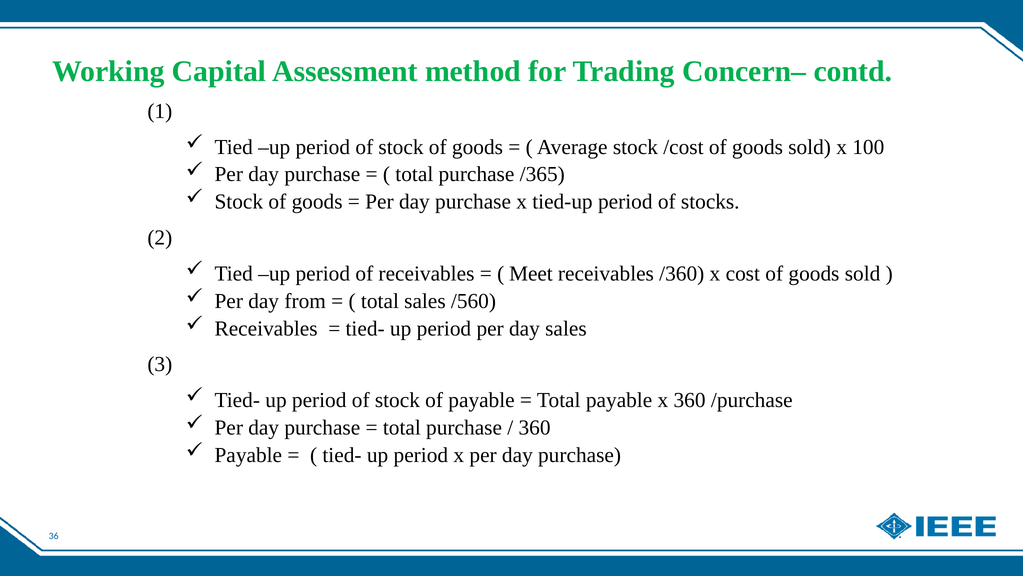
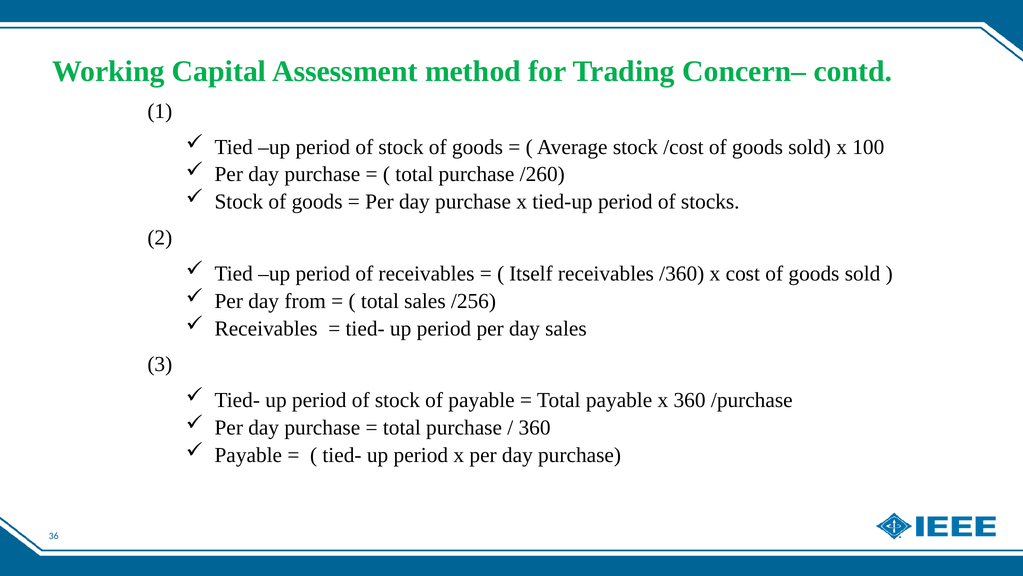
/365: /365 -> /260 (542, 174)
Meet: Meet -> Itself (531, 273)
/560: /560 -> /256 (474, 301)
